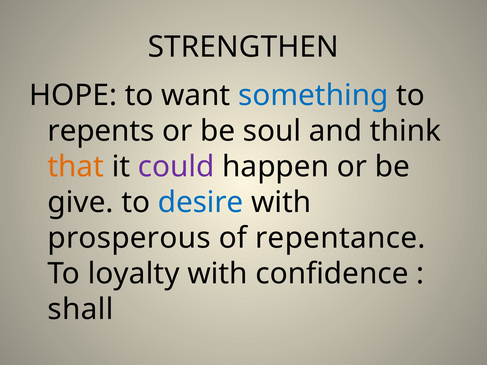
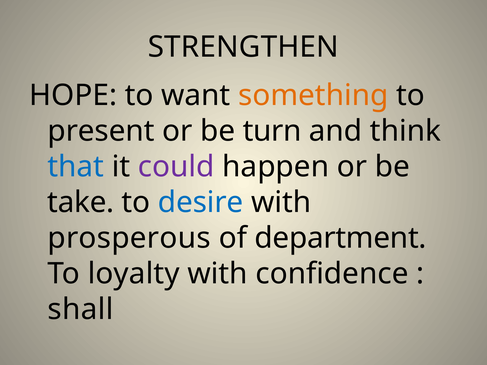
something colour: blue -> orange (313, 95)
repents: repents -> present (101, 131)
soul: soul -> turn (272, 131)
that colour: orange -> blue (76, 167)
give: give -> take (81, 203)
repentance: repentance -> department (341, 238)
